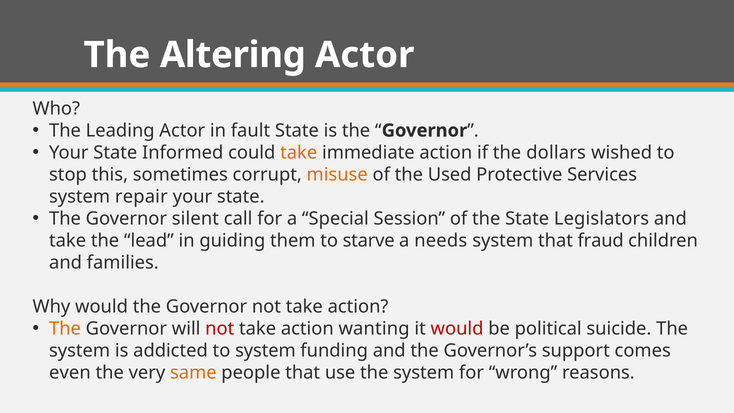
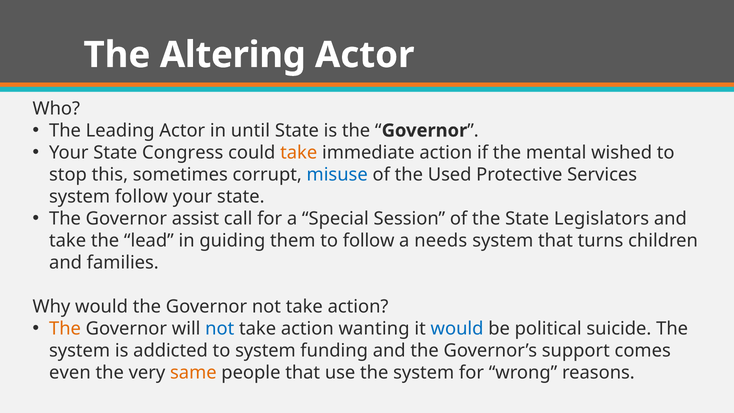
fault: fault -> until (250, 131)
Informed: Informed -> Congress (183, 153)
dollars: dollars -> mental (556, 153)
misuse colour: orange -> blue (337, 175)
system repair: repair -> follow (141, 197)
silent: silent -> assist (196, 219)
to starve: starve -> follow (369, 241)
fraud: fraud -> turns (601, 241)
not colour: red -> blue (220, 329)
would colour: red -> blue (457, 329)
